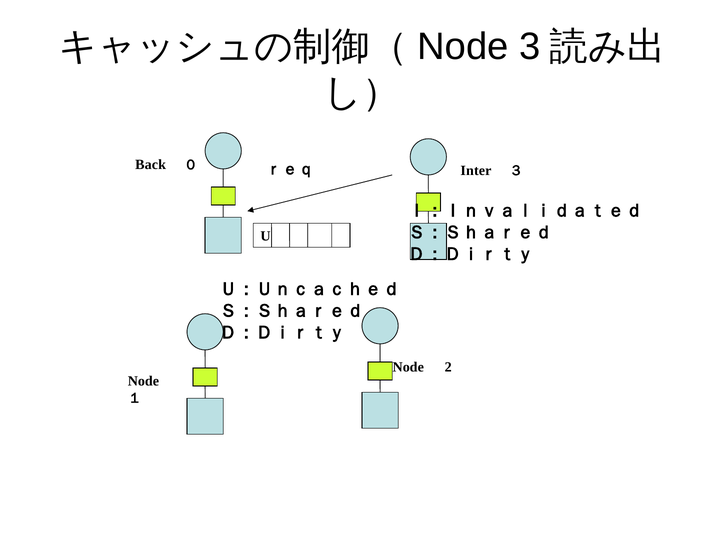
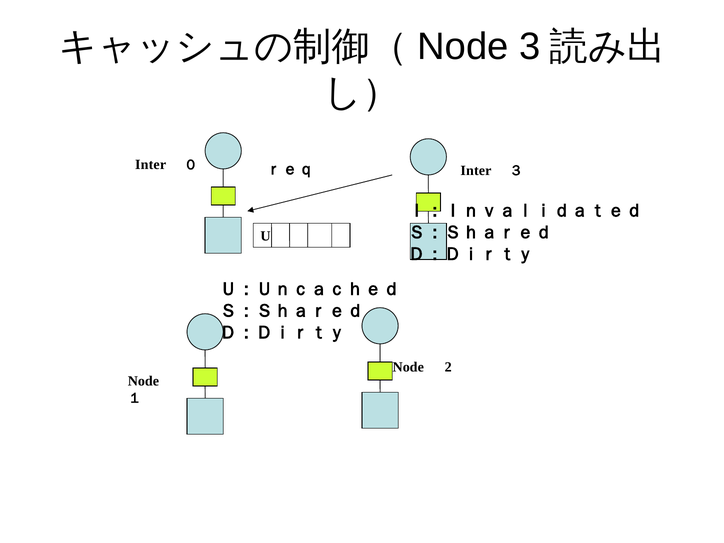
Back: Back -> Inter (151, 165)
